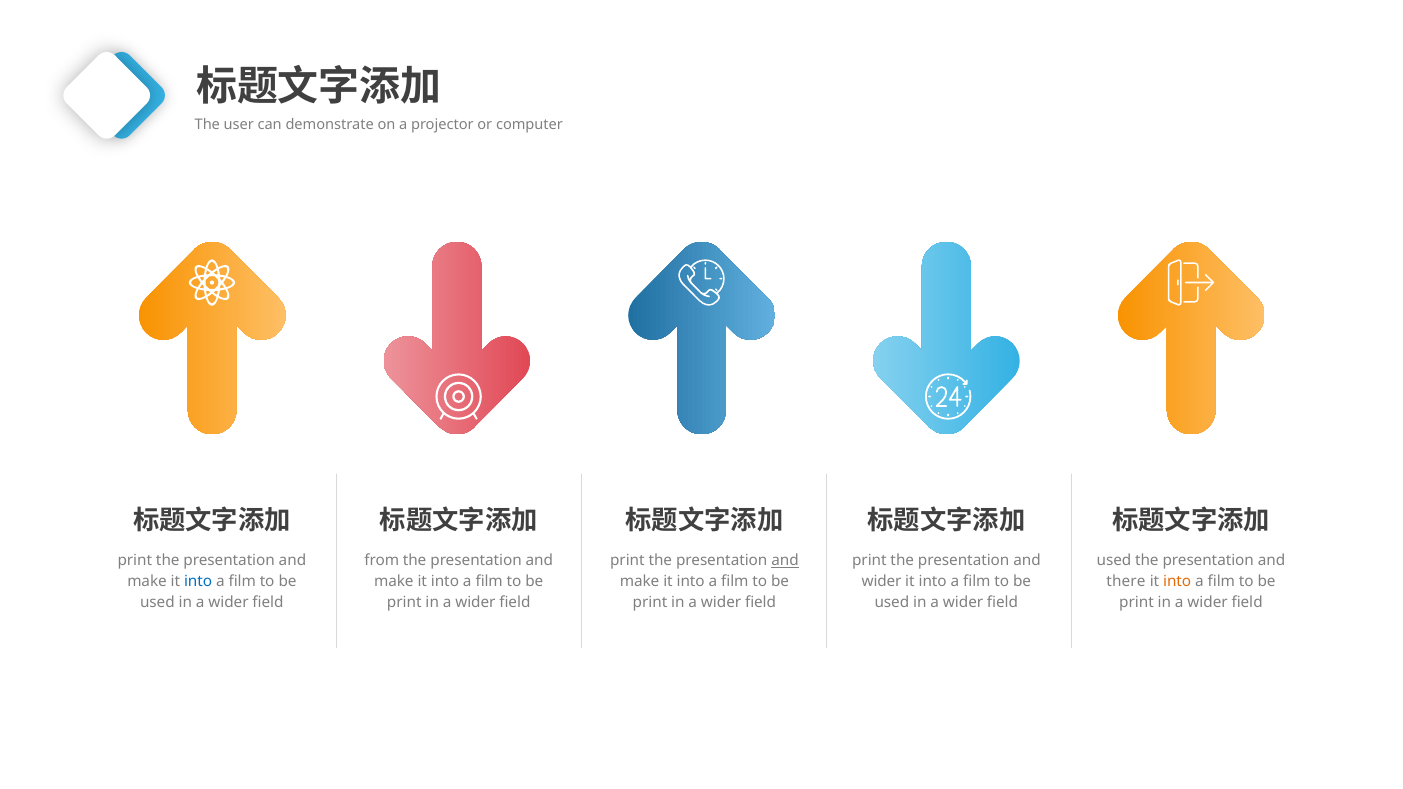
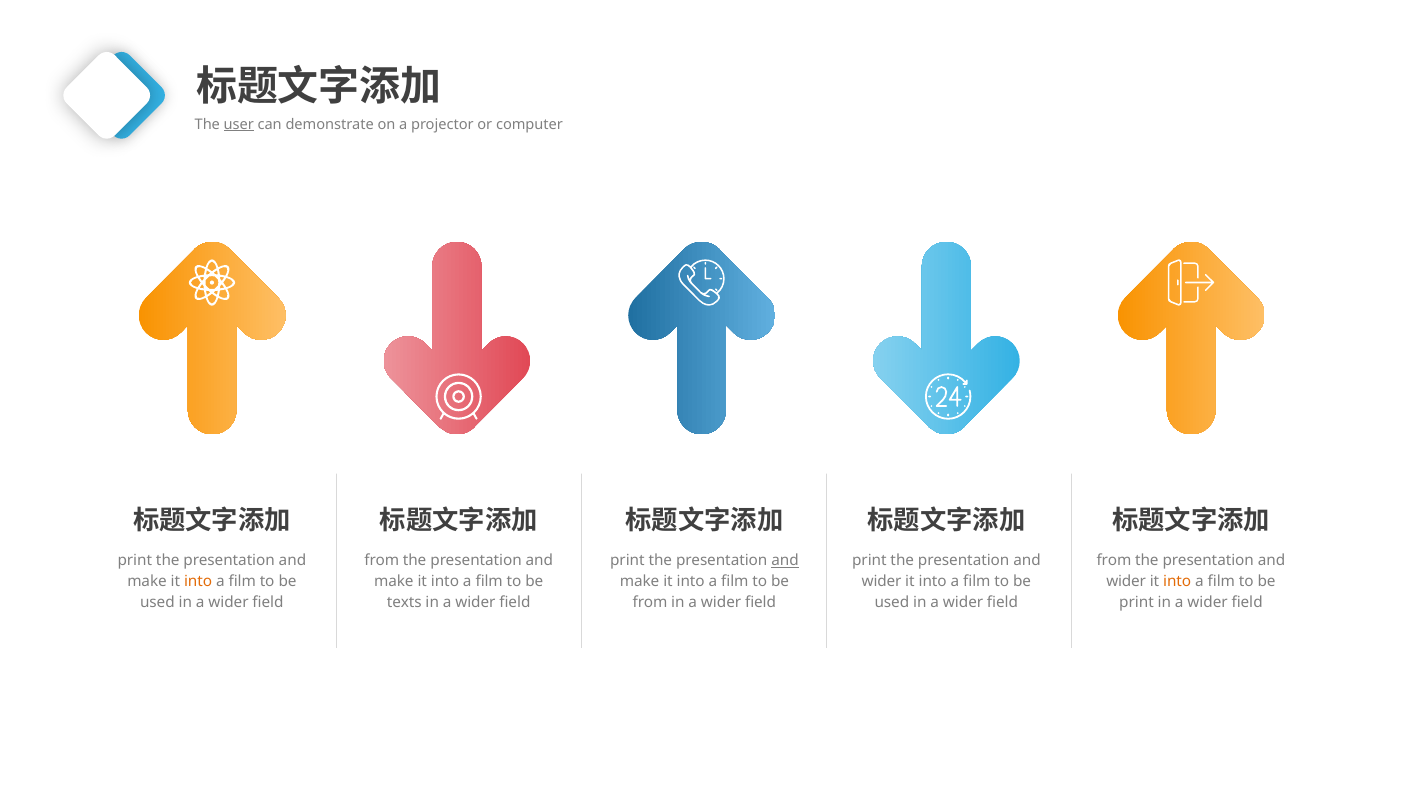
user underline: none -> present (239, 125)
used: used -> from (1114, 561)
into colour: blue -> orange (198, 582)
there: there -> wider (1126, 582)
print: print -> texts (404, 603)
print: print -> from (650, 603)
